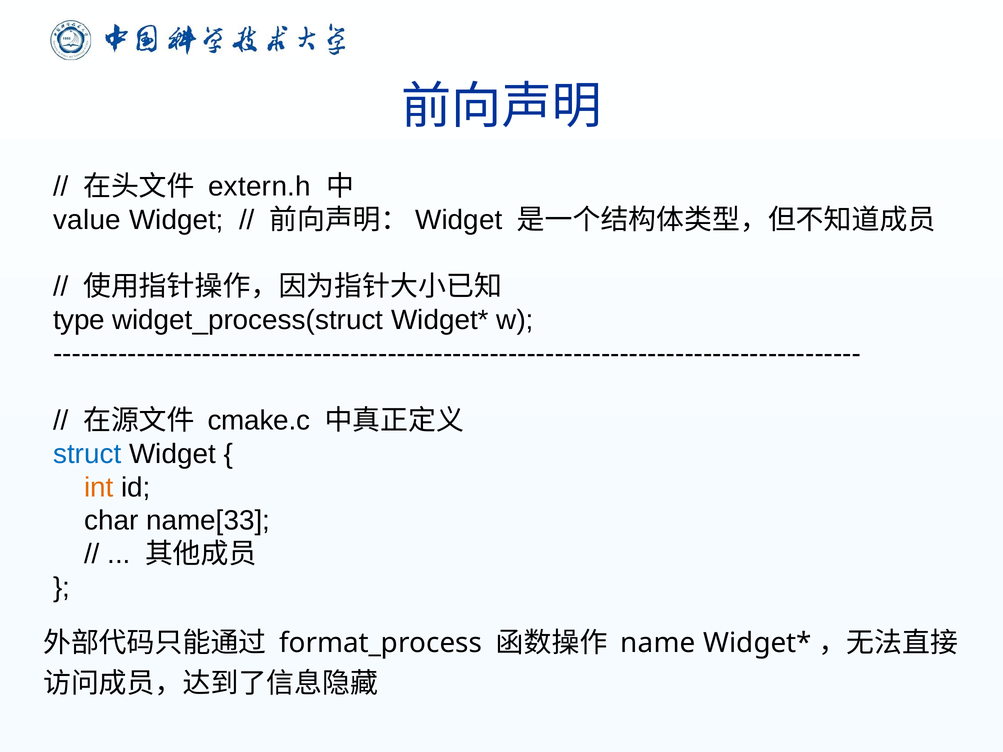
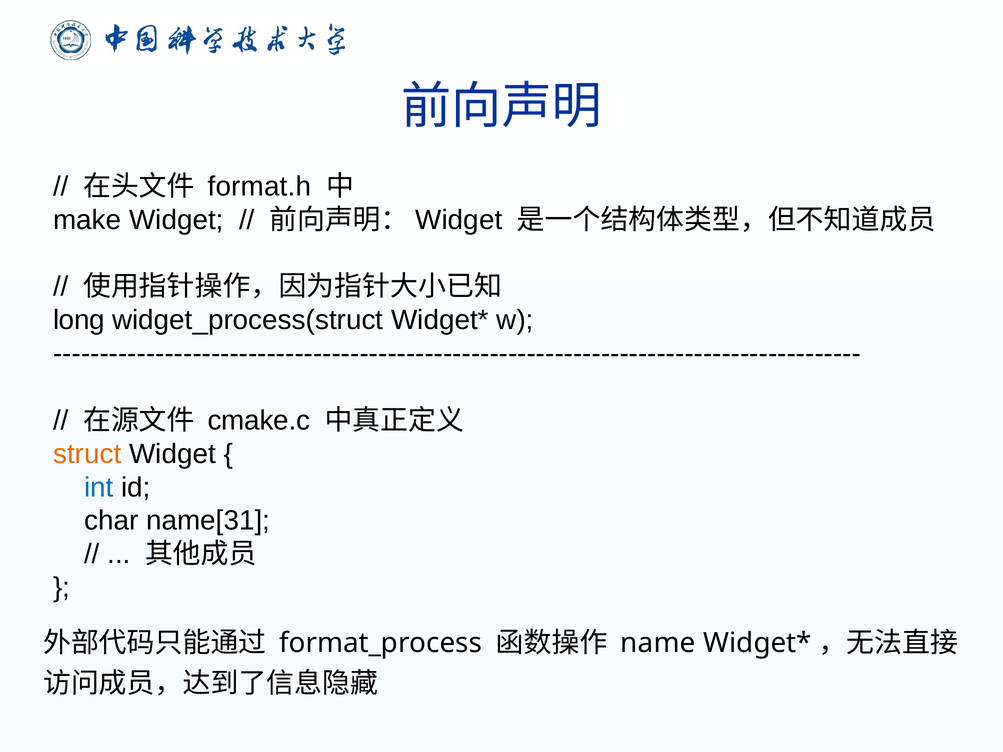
extern.h: extern.h -> format.h (260, 186)
value: value -> make (87, 220)
type: type -> long (79, 320)
struct colour: blue -> orange (87, 454)
int colour: orange -> blue (99, 487)
name[33: name[33 -> name[31 (208, 521)
